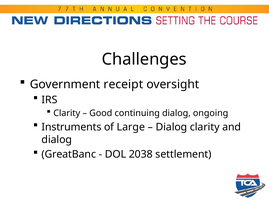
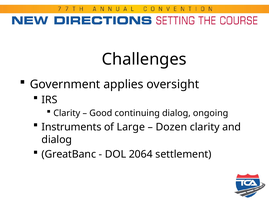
receipt: receipt -> applies (123, 84)
Dialog: Dialog -> Dozen (171, 127)
2038: 2038 -> 2064 (141, 154)
